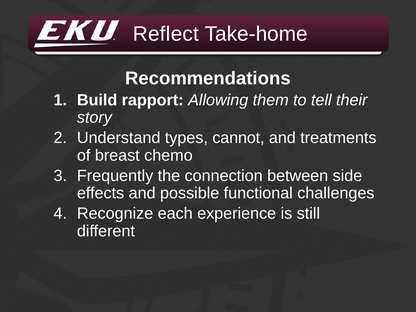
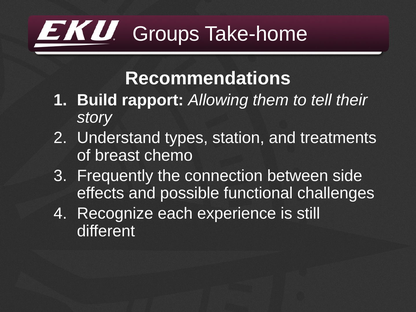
Reflect: Reflect -> Groups (166, 34)
cannot: cannot -> station (238, 138)
